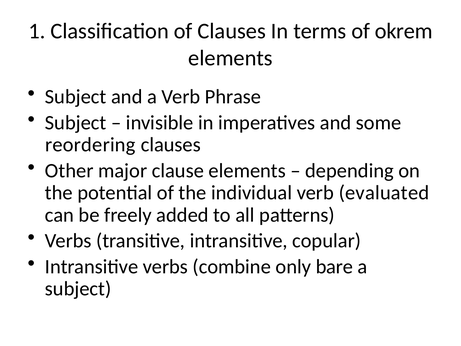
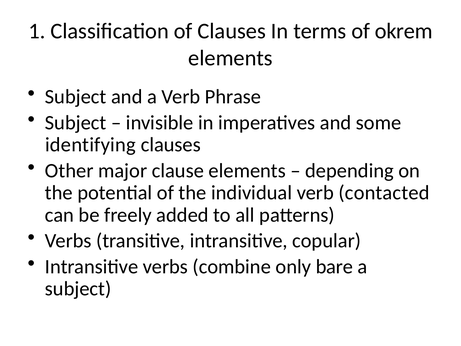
reordering: reordering -> identifying (90, 145)
evaluated: evaluated -> contacted (384, 193)
